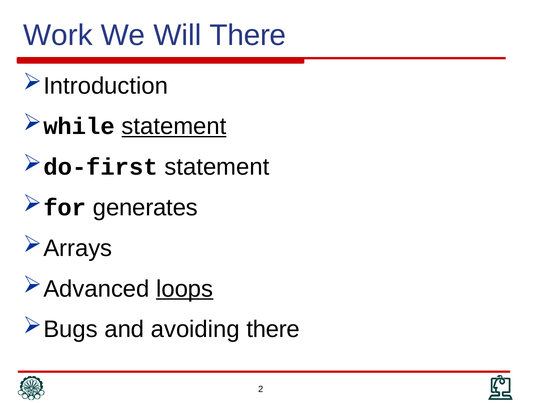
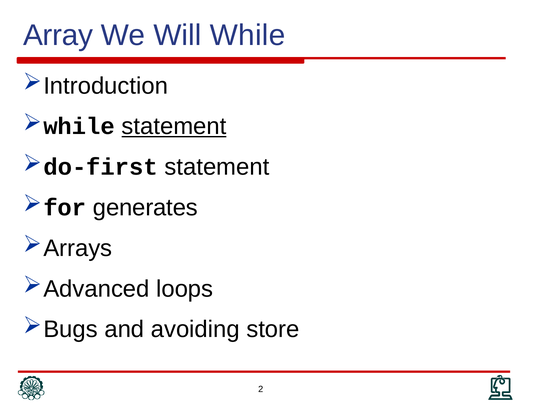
Work: Work -> Array (58, 35)
Will There: There -> While (248, 35)
loops underline: present -> none (185, 289)
avoiding there: there -> store (273, 329)
